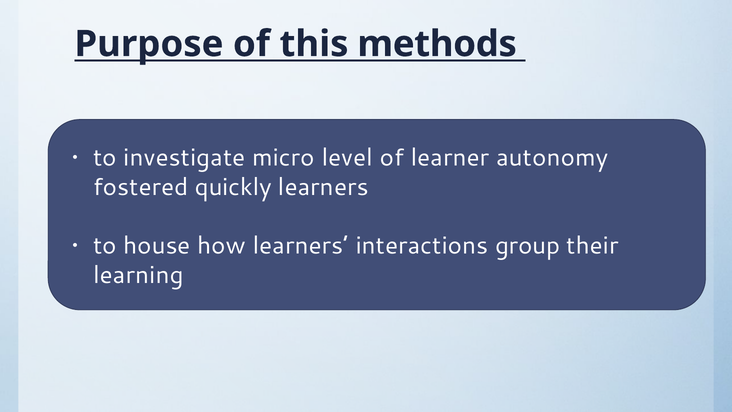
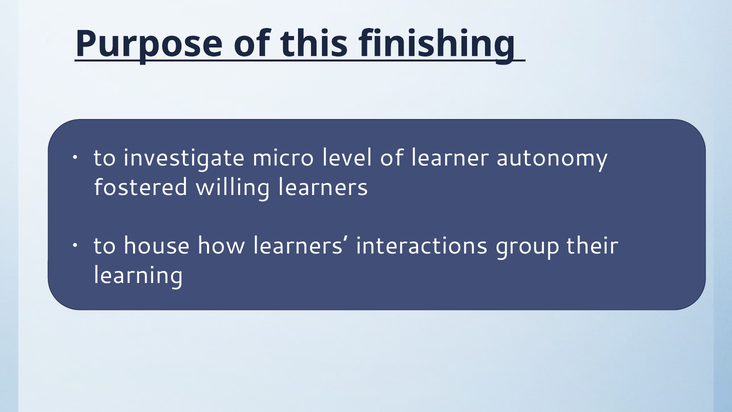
methods: methods -> finishing (437, 44)
quickly: quickly -> willing (233, 187)
